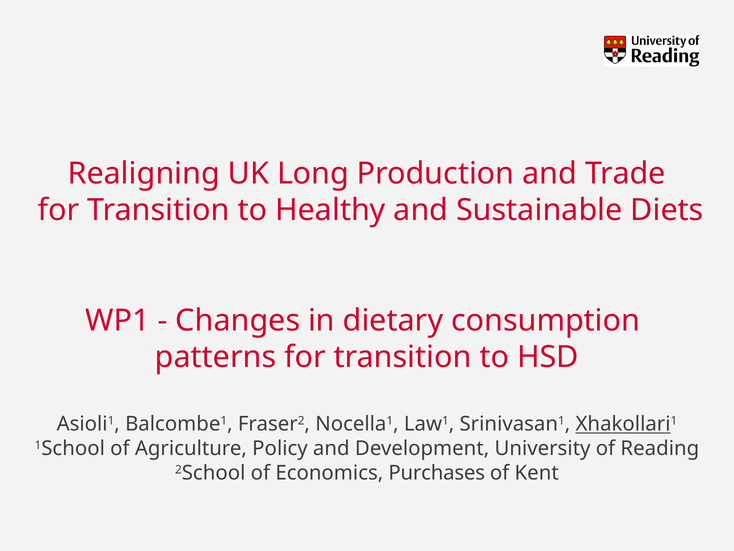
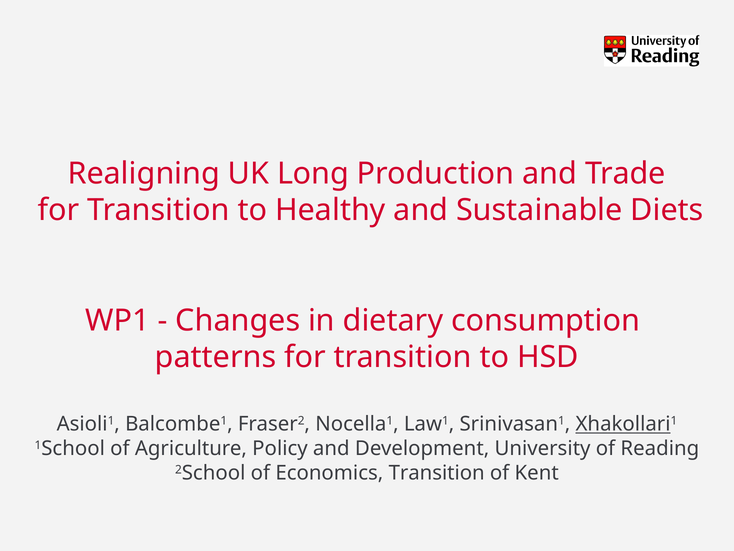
Economics Purchases: Purchases -> Transition (437, 473)
